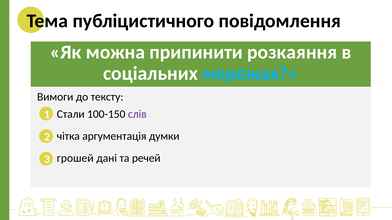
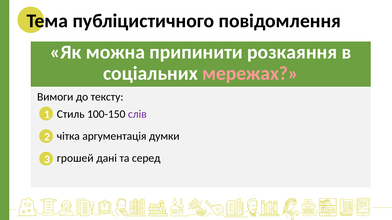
мережах colour: light blue -> pink (250, 74)
Стали: Стали -> Стиль (71, 114)
речей: речей -> серед (146, 159)
